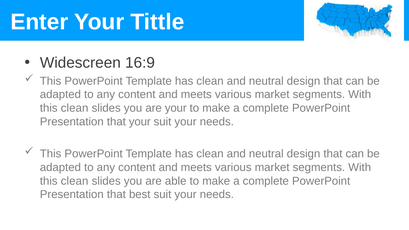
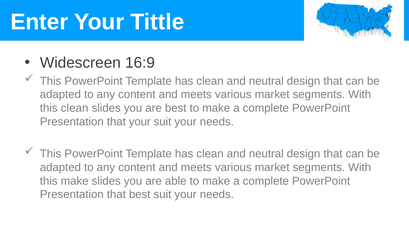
are your: your -> best (176, 108)
clean: clean -> make (75, 181)
